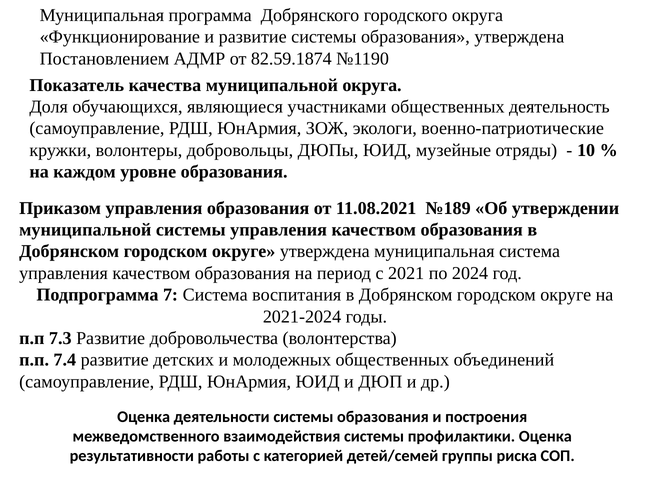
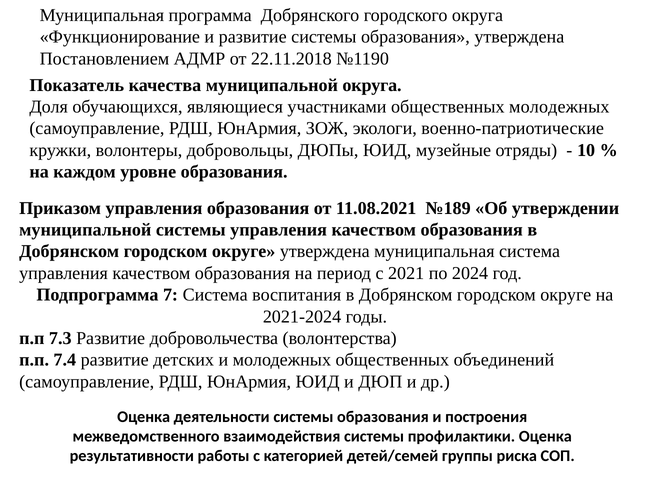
82.59.1874: 82.59.1874 -> 22.11.2018 (291, 59)
общественных деятельность: деятельность -> молодежных (559, 107)
